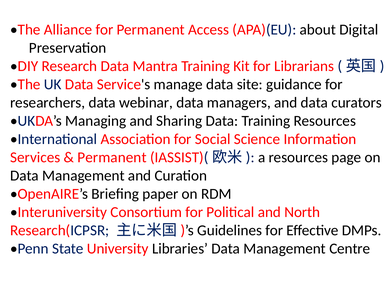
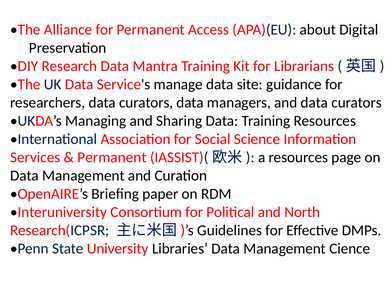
researchers data webinar: webinar -> curators (146, 102)
Centre: Centre -> Cience (350, 248)
